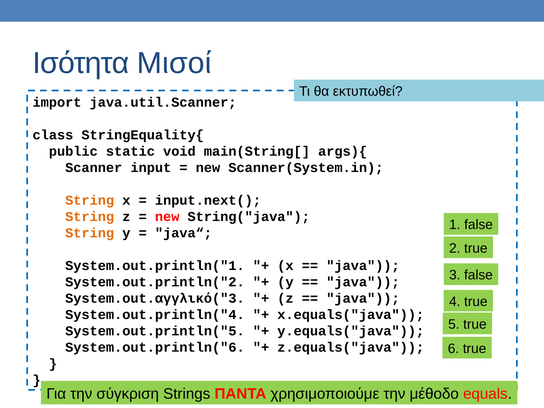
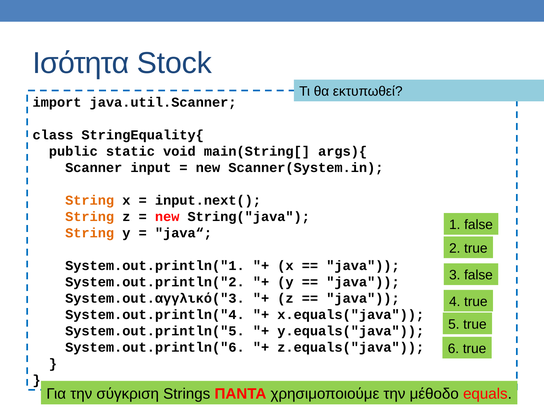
Μισοί: Μισοί -> Stock (174, 63)
